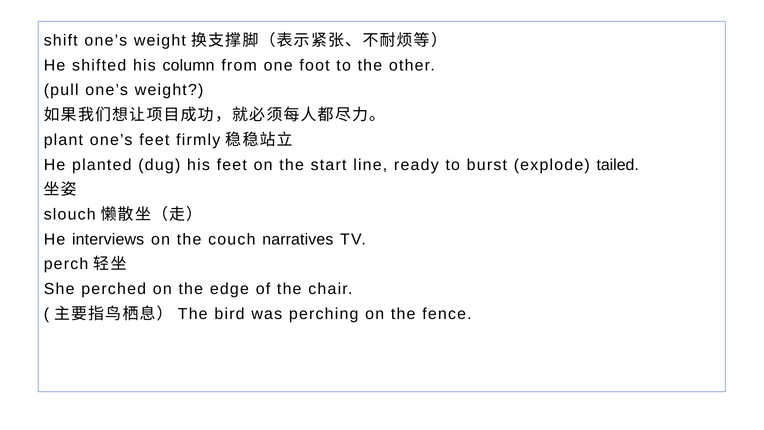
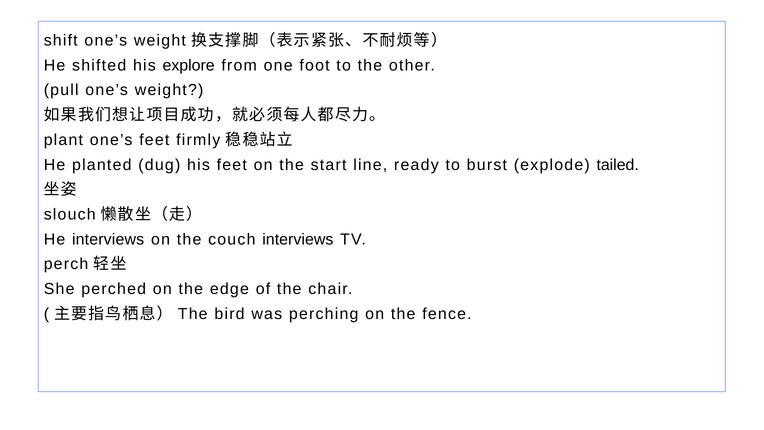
column: column -> explore (189, 65)
couch narratives: narratives -> interviews (298, 239)
